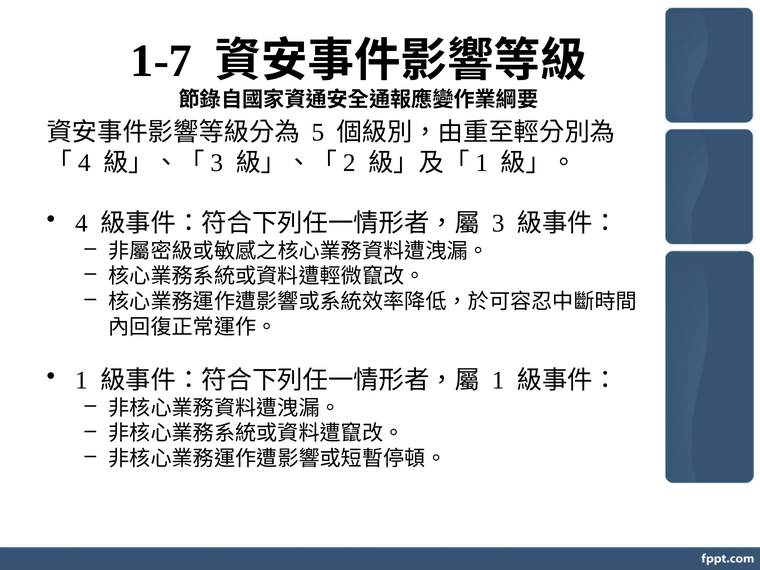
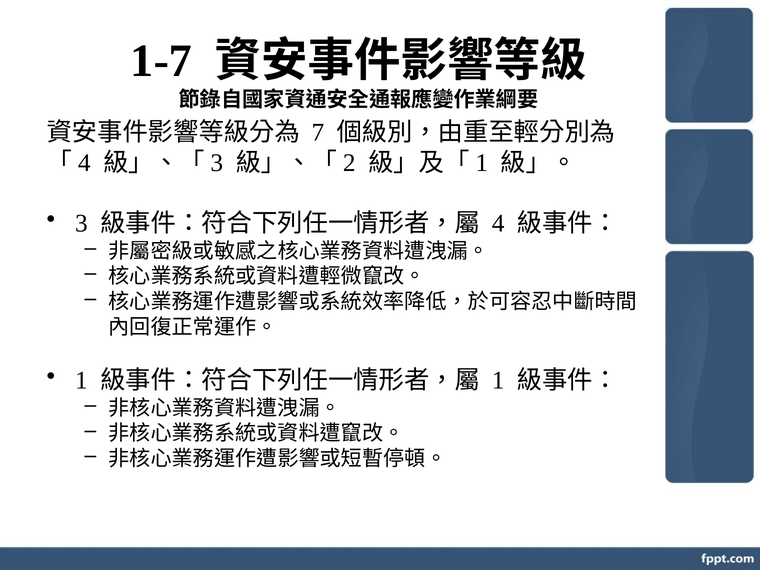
5: 5 -> 7 (318, 132)
4: 4 -> 3 (81, 223)
3: 3 -> 4 (498, 223)
